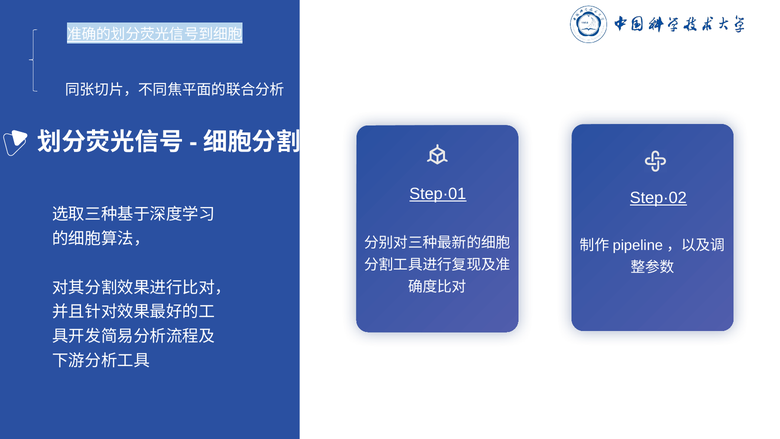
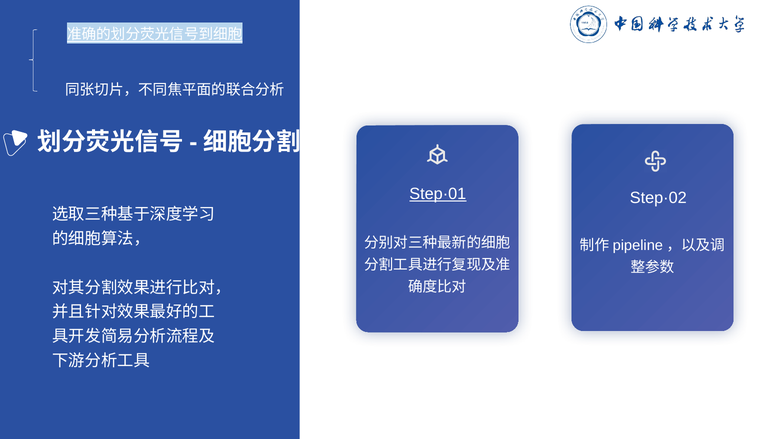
Step·02 underline: present -> none (658, 198)
